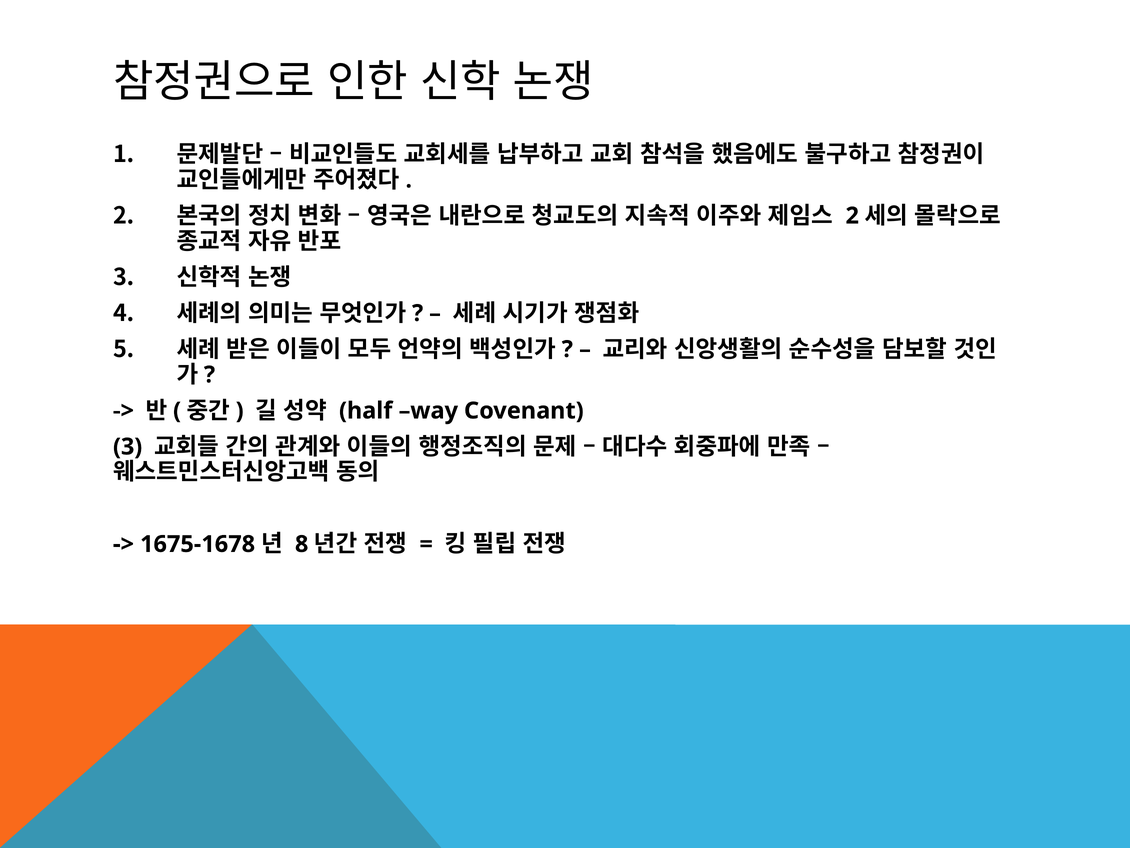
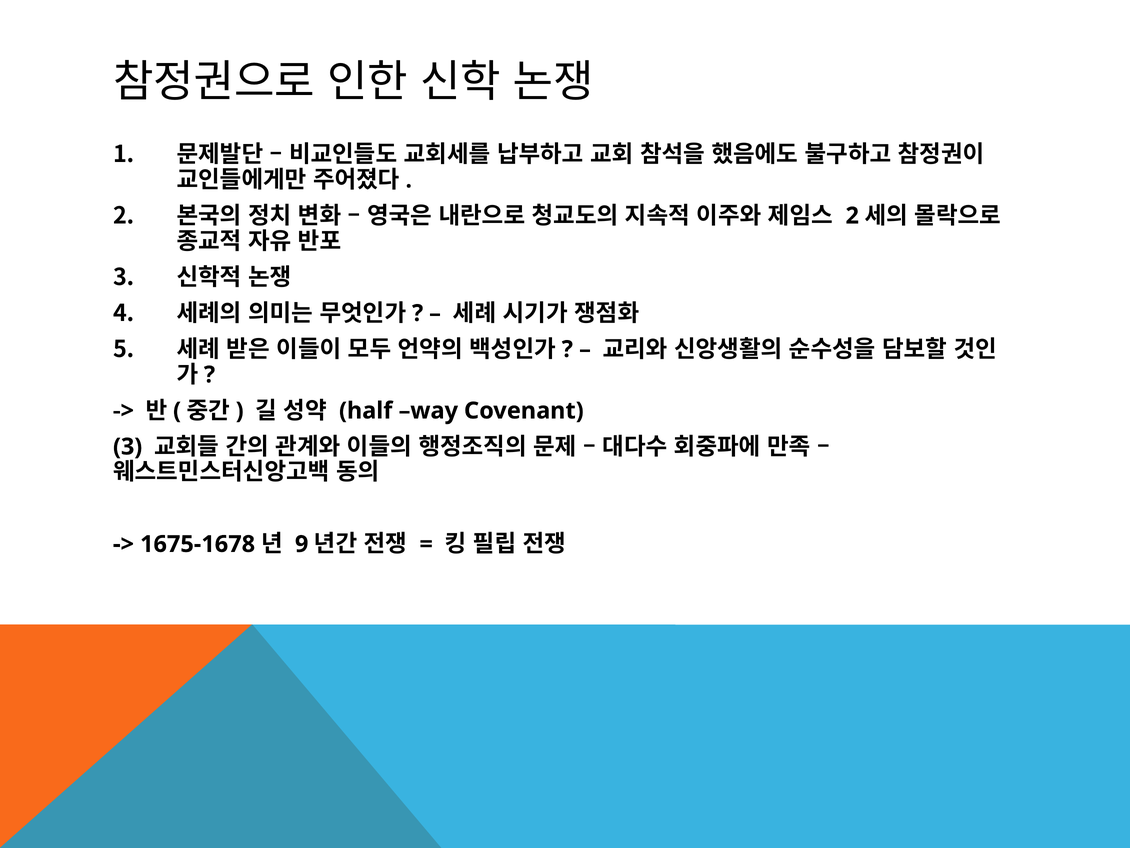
8: 8 -> 9 (302, 544)
